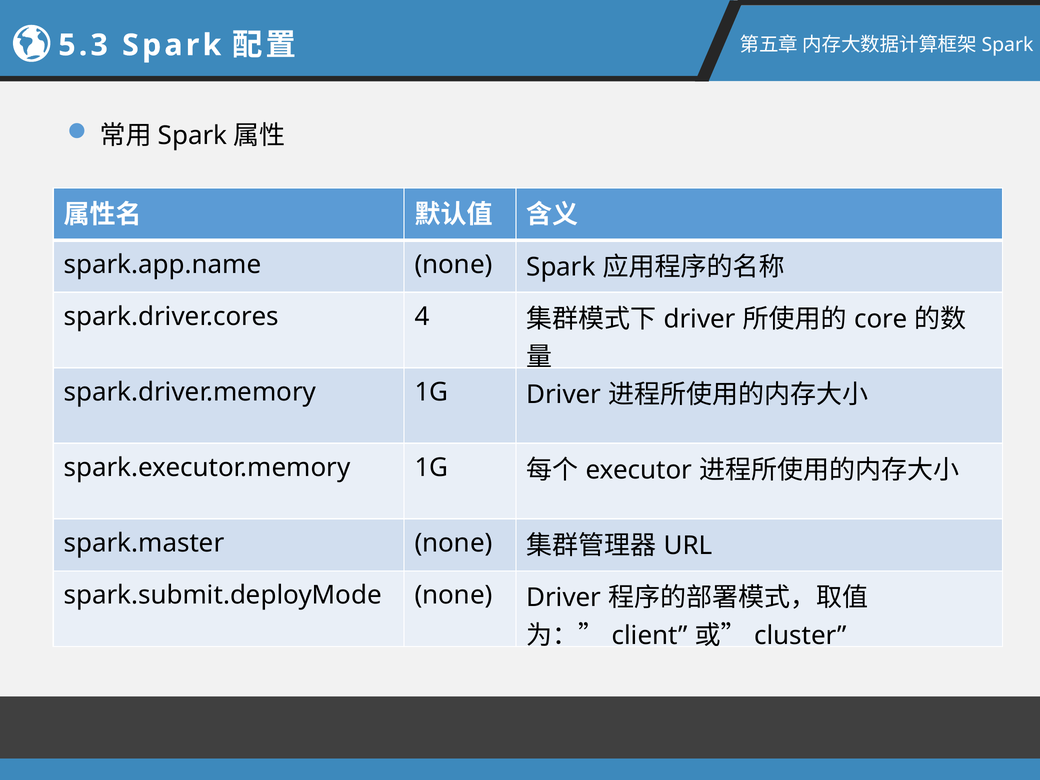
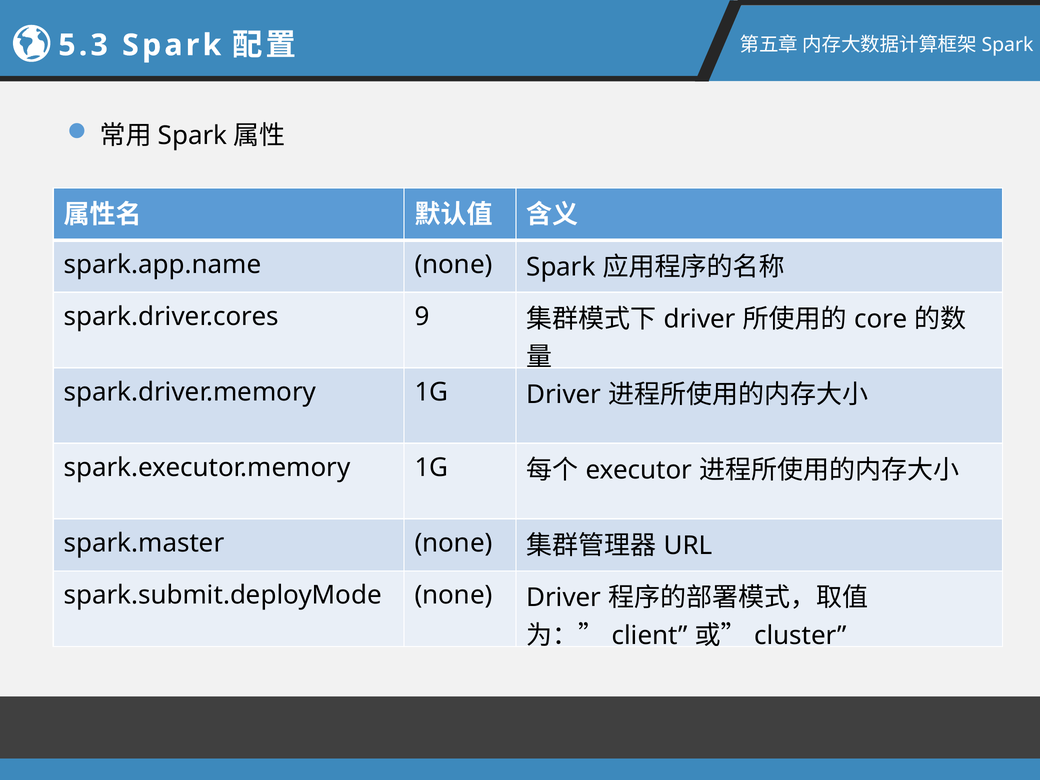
4: 4 -> 9 (422, 317)
